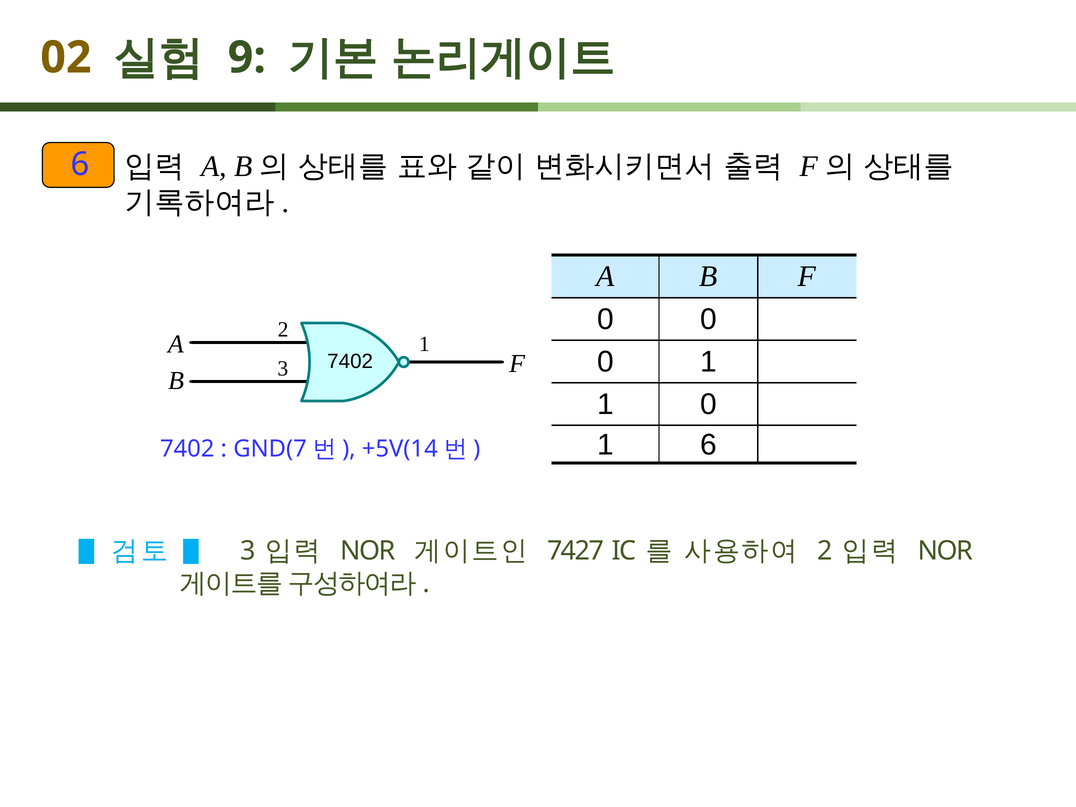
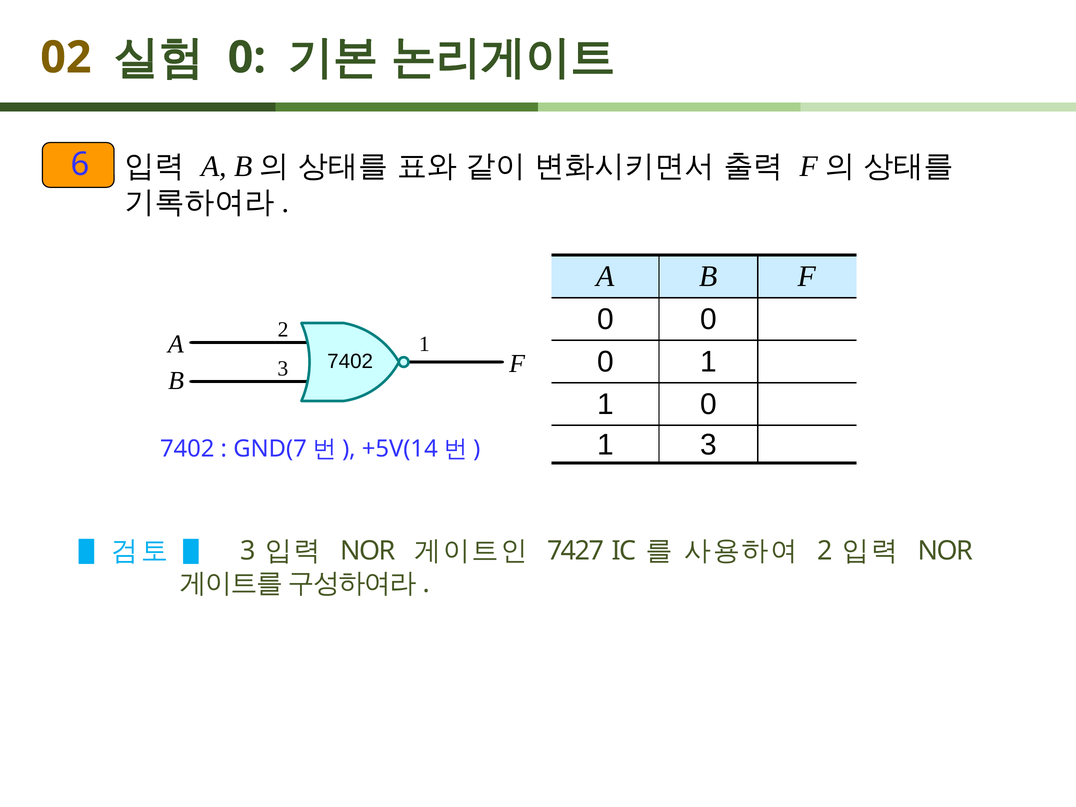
9: 9 -> 0 (247, 58)
6: 6 -> 3 (708, 445)
